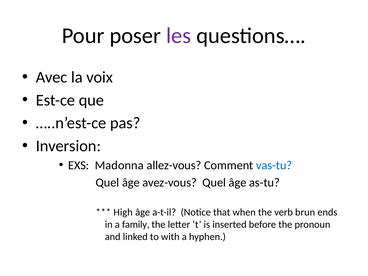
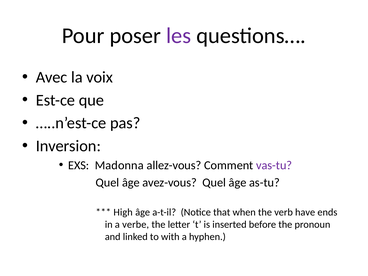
vas-tu colour: blue -> purple (274, 165)
brun: brun -> have (305, 212)
family: family -> verbe (136, 225)
